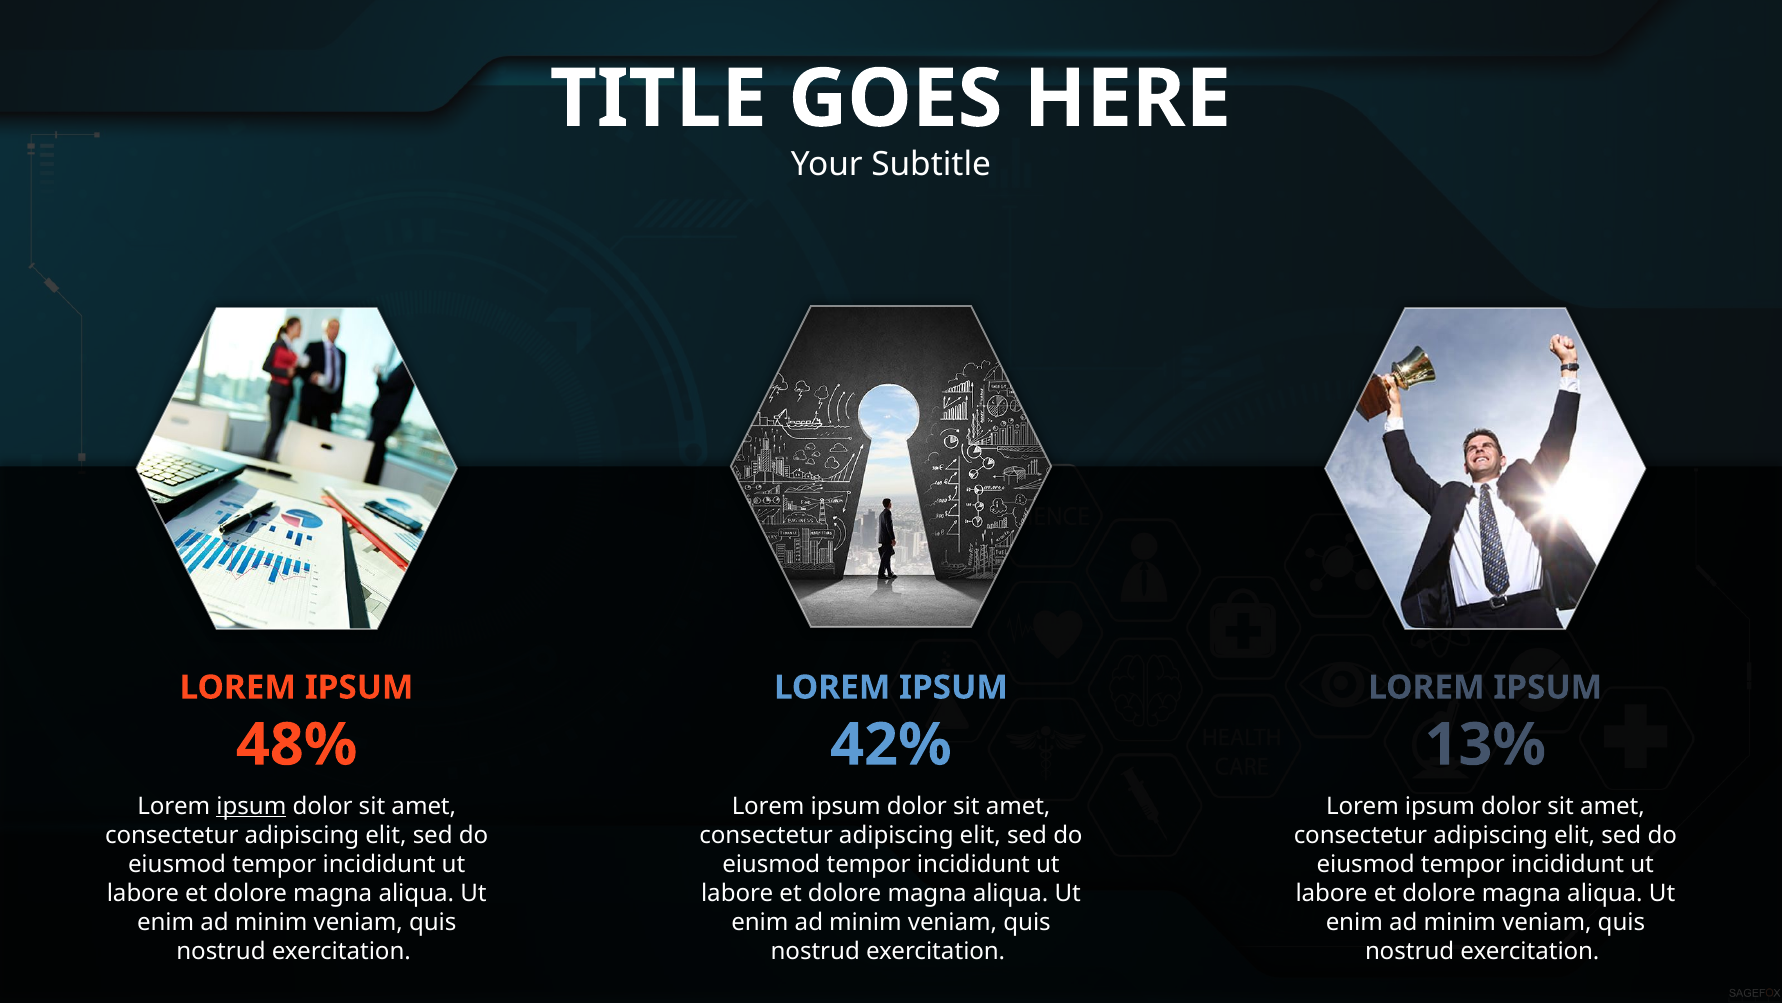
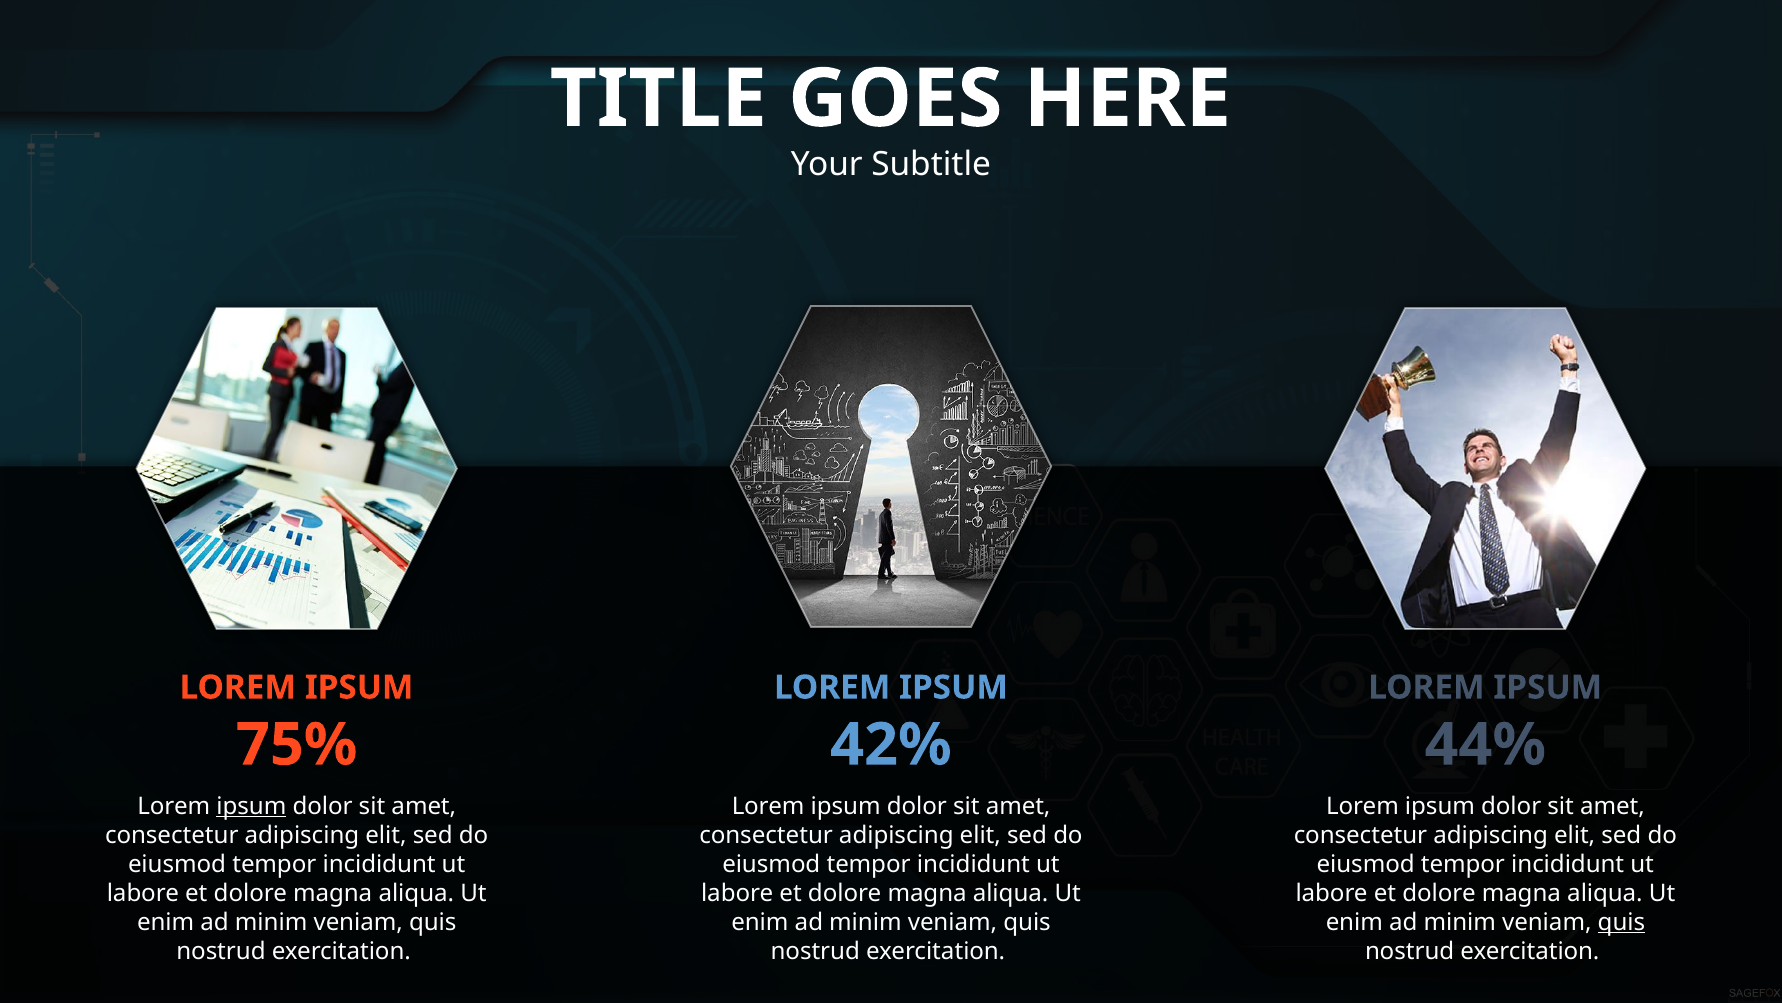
48%: 48% -> 75% (297, 745)
13%: 13% -> 44% (1485, 745)
quis underline: none -> present (1621, 922)
